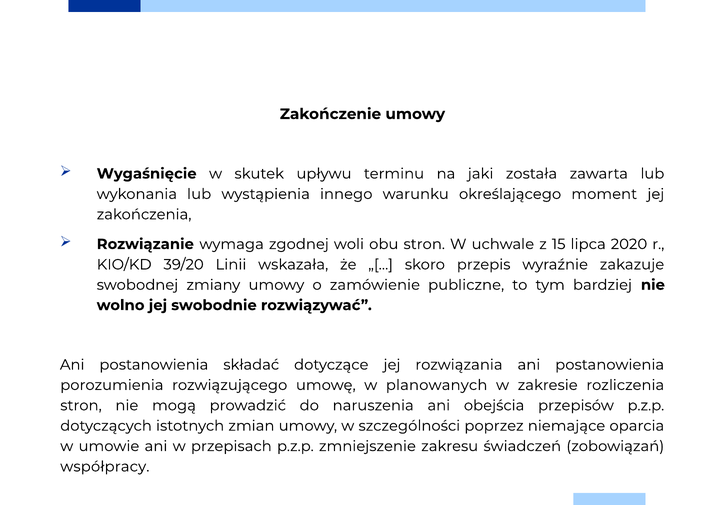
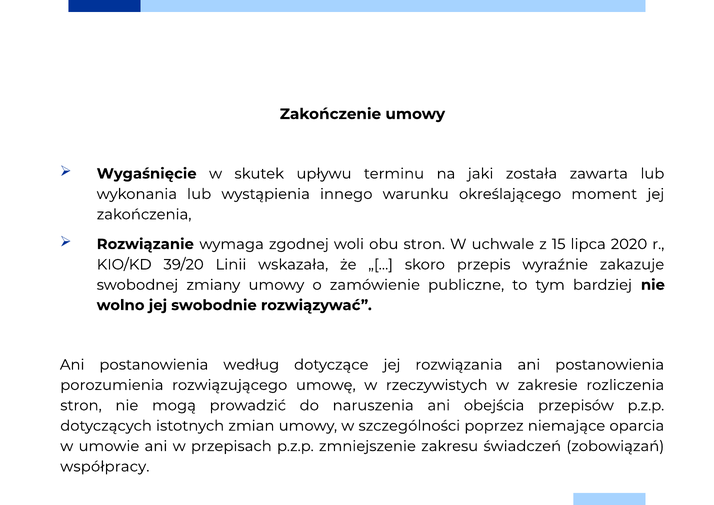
składać: składać -> według (251, 365)
planowanych: planowanych -> rzeczywistych (437, 385)
